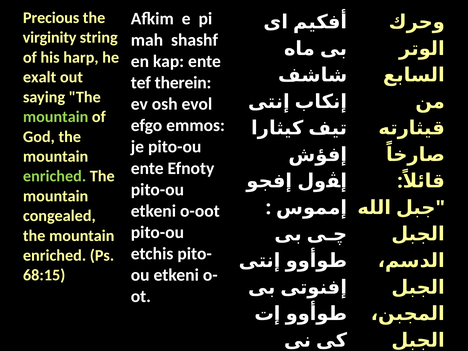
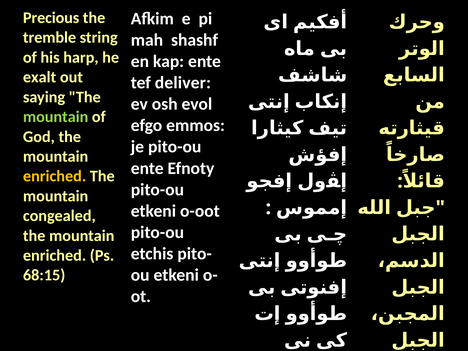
virginity: virginity -> tremble (50, 38)
therein: therein -> deliver (183, 83)
enriched colour: light green -> yellow (55, 176)
